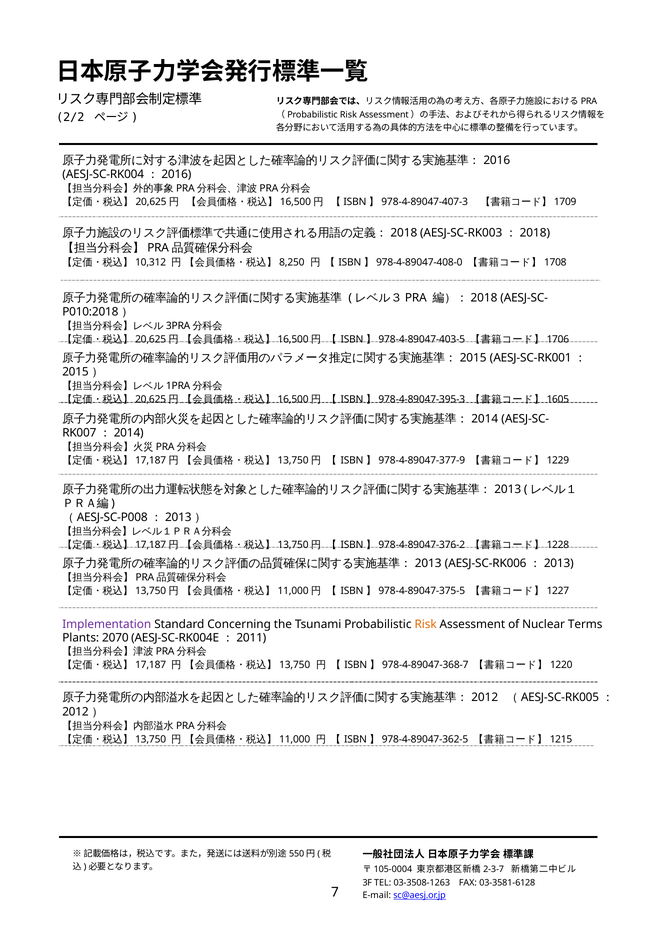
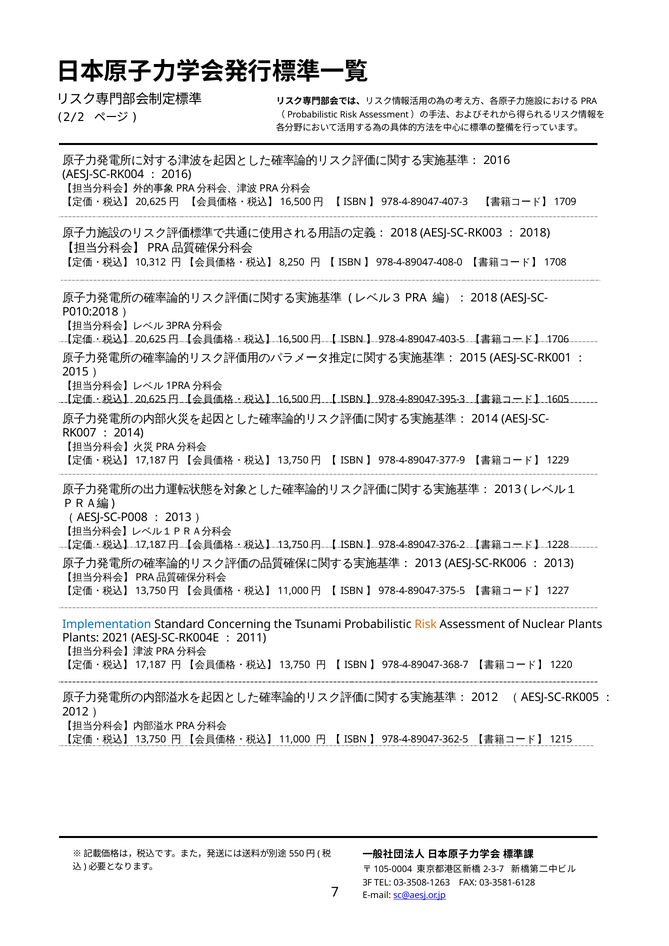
Implementation colour: purple -> blue (107, 625)
Nuclear Terms: Terms -> Plants (585, 625)
2070: 2070 -> 2021 (115, 638)
